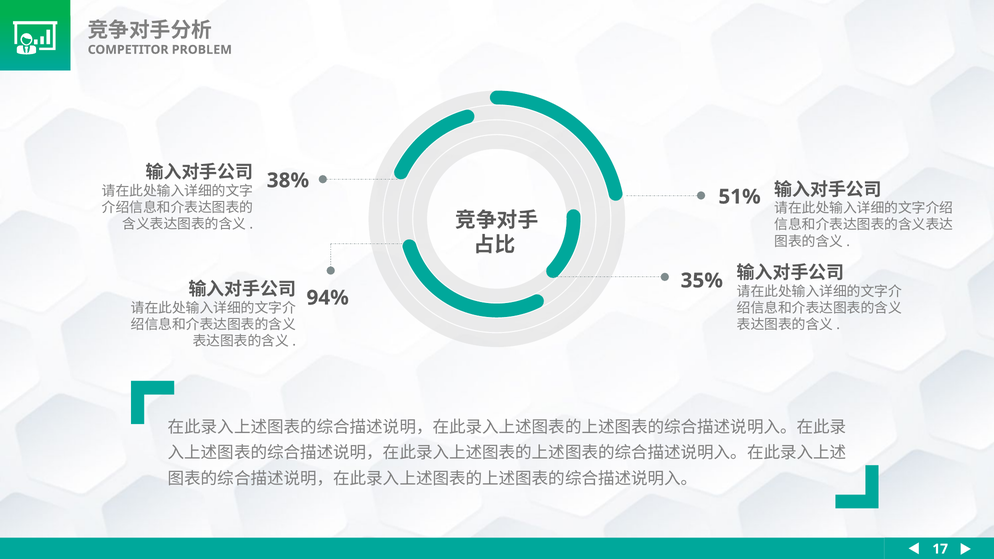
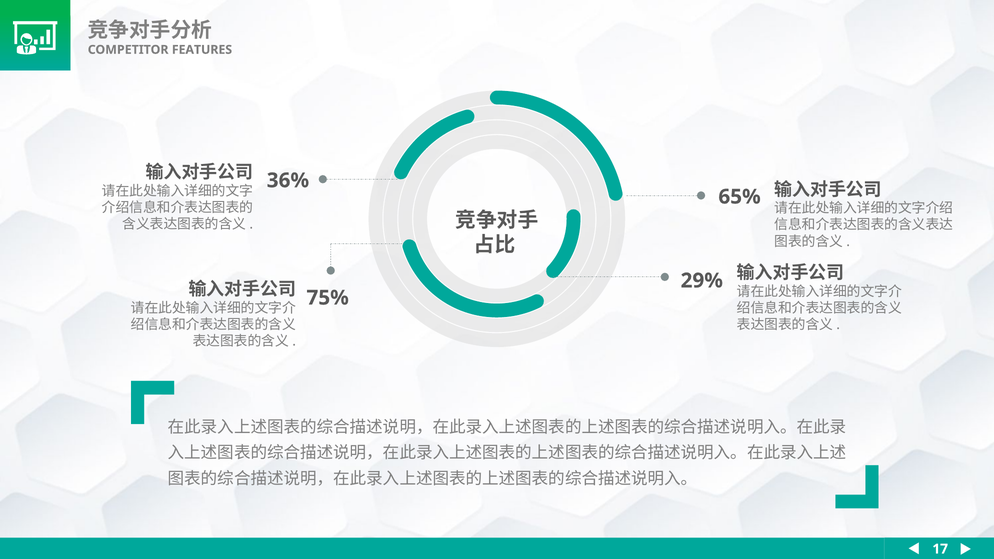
PROBLEM: PROBLEM -> FEATURES (202, 50)
38%: 38% -> 36% (288, 181)
51%: 51% -> 65% (740, 197)
35%: 35% -> 29% (702, 281)
94%: 94% -> 75% (328, 298)
